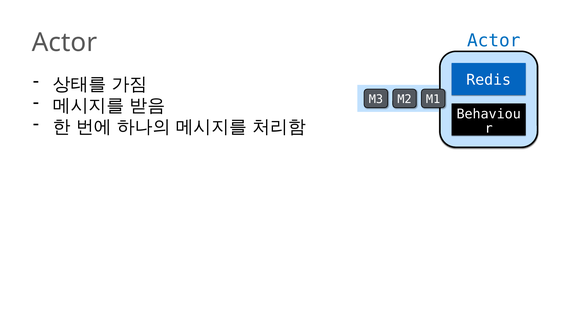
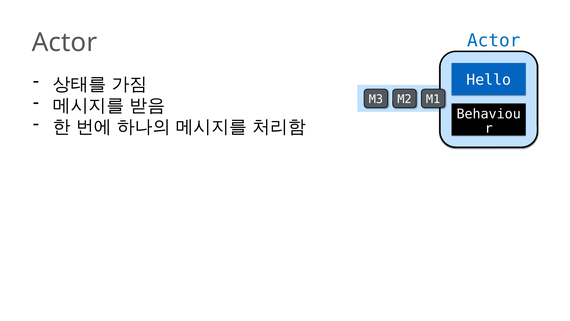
Redis: Redis -> Hello (489, 80)
